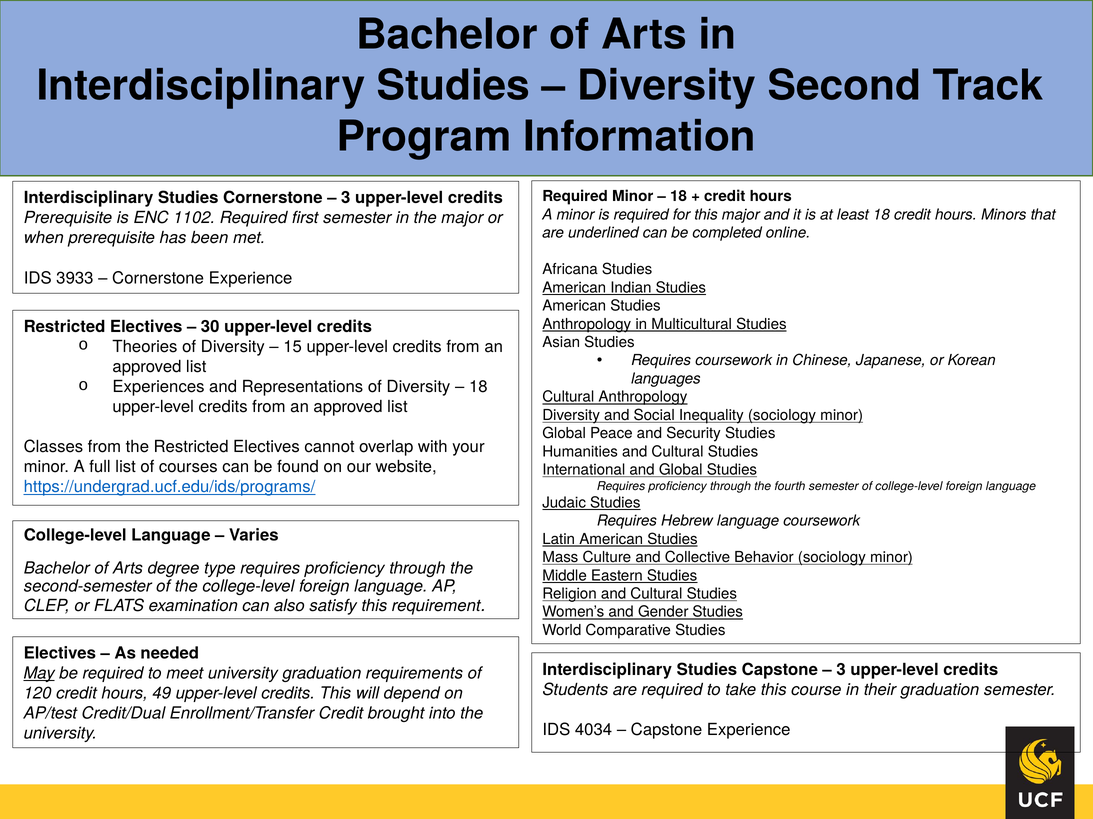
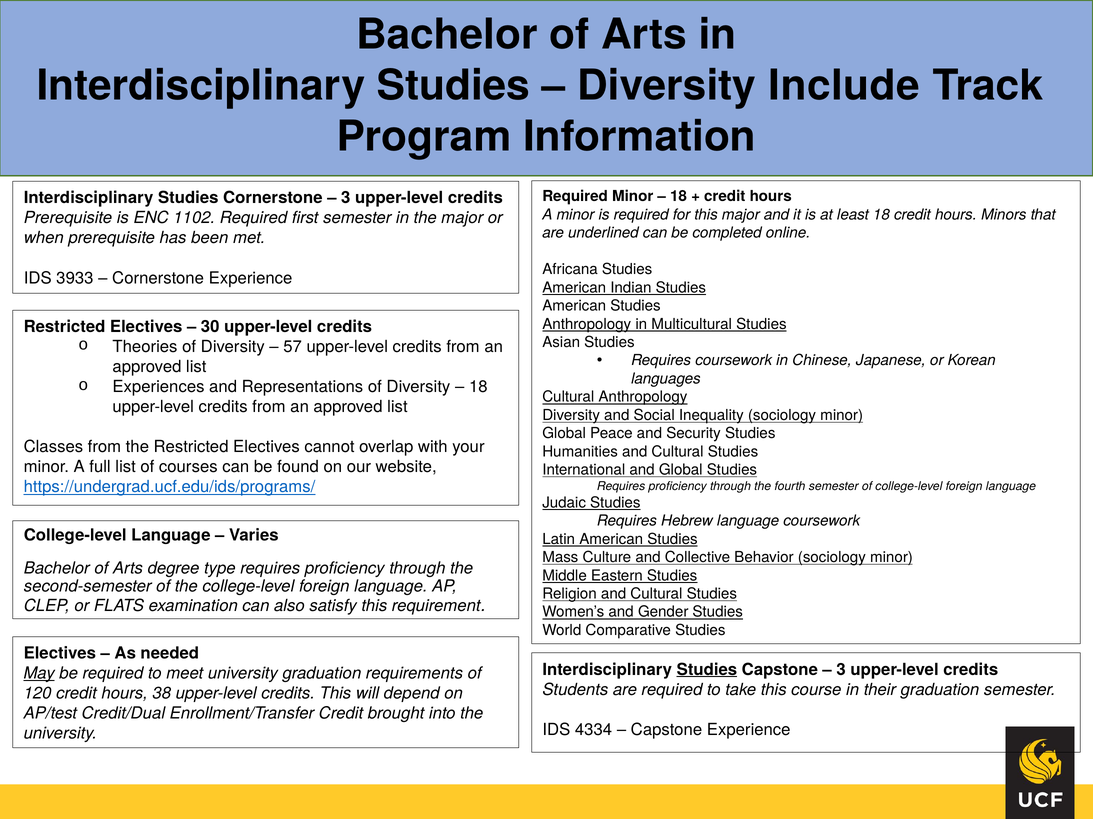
Second: Second -> Include (844, 86)
15: 15 -> 57 (293, 347)
Studies underline: none -> present (707, 670)
49: 49 -> 38 (162, 694)
4034: 4034 -> 4334 (594, 730)
